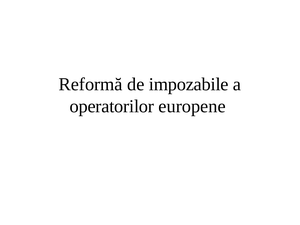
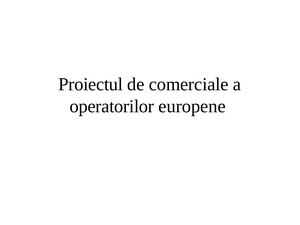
Reformă: Reformă -> Proiectul (91, 84)
impozabile: impozabile -> comerciale (189, 84)
